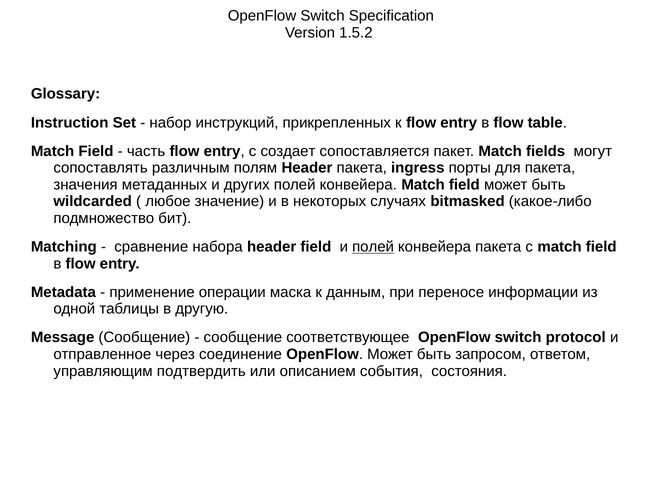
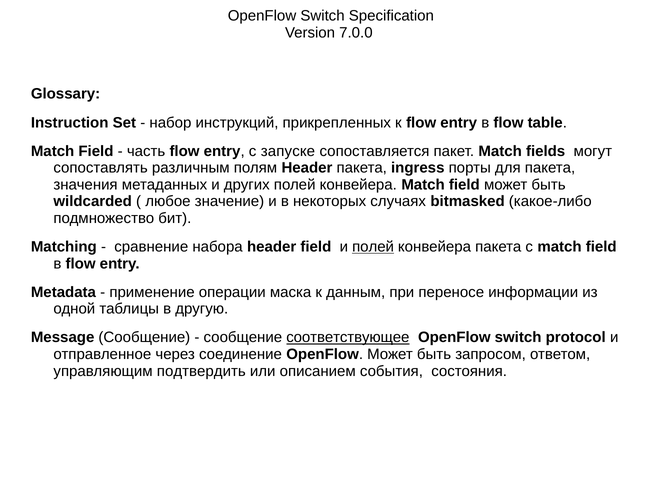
1.5.2: 1.5.2 -> 7.0.0 (356, 33)
создает: создает -> запуске (288, 151)
соответствующее underline: none -> present (348, 338)
